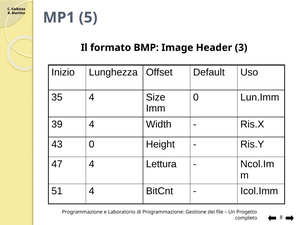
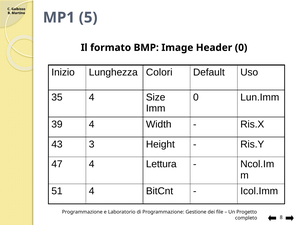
Header 3: 3 -> 0 (241, 48)
Offset: Offset -> Colori (159, 72)
43 0: 0 -> 3 (92, 144)
